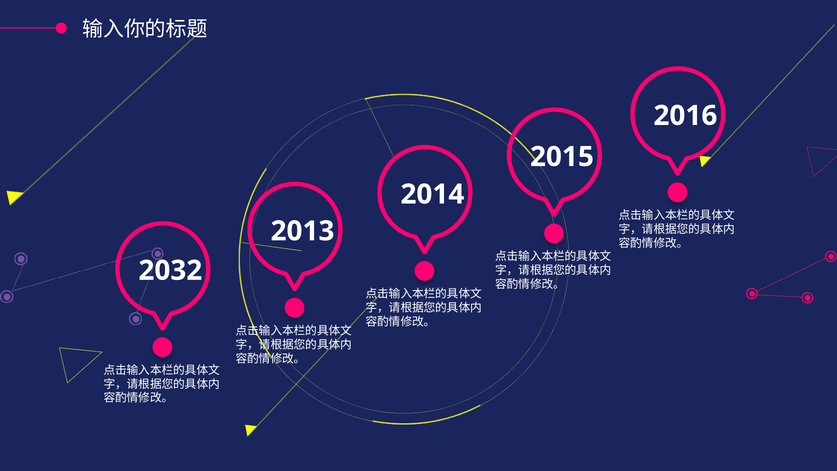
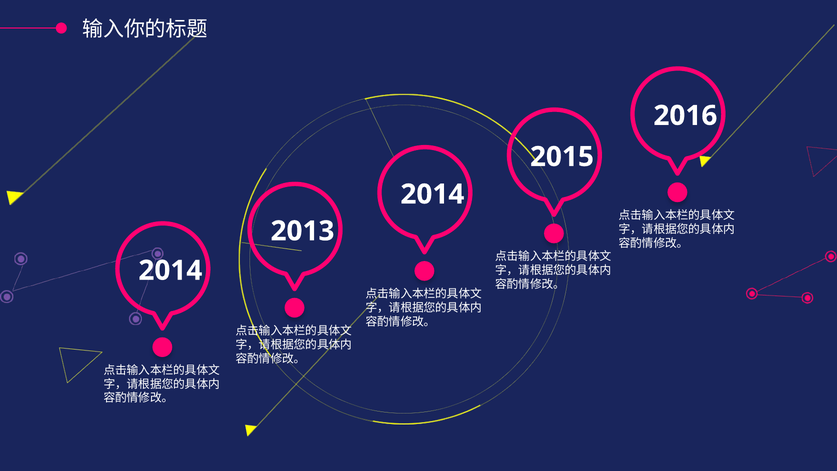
2032: 2032 -> 2014 (170, 270)
